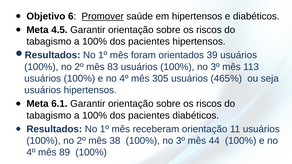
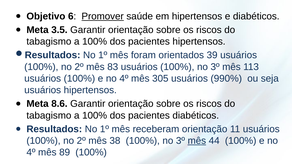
4.5: 4.5 -> 3.5 (59, 30)
465%: 465% -> 990% (226, 79)
6.1: 6.1 -> 8.6 (59, 104)
mês underline: none -> present (197, 141)
